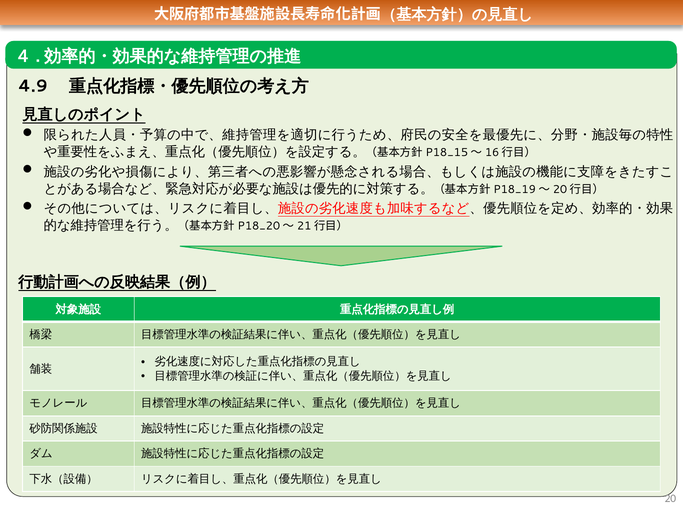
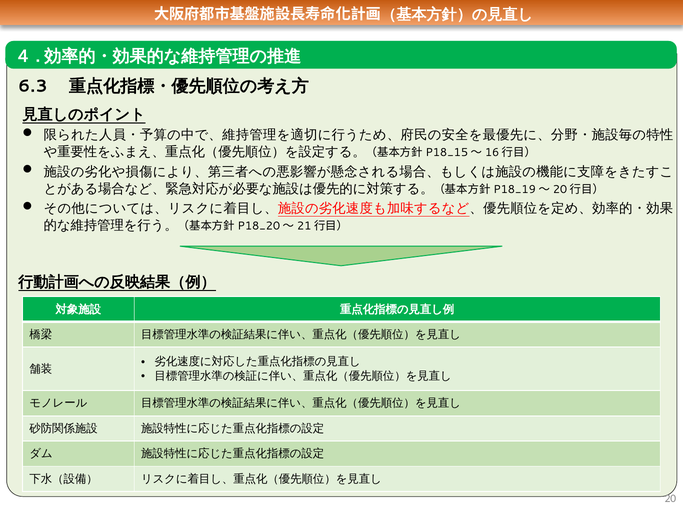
4.9: 4.9 -> 6.3 (33, 86)
